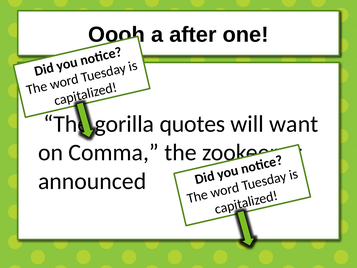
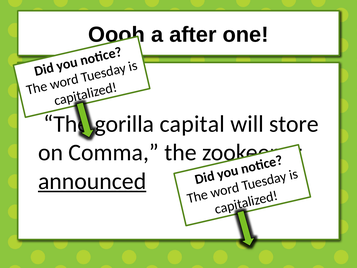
quotes: quotes -> capital (192, 124)
want: want -> store (294, 124)
announced underline: none -> present (92, 181)
